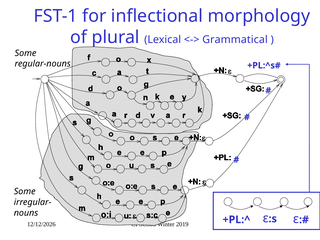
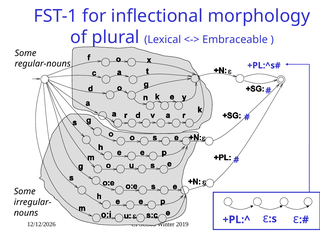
Grammatical: Grammatical -> Embraceable (235, 40)
